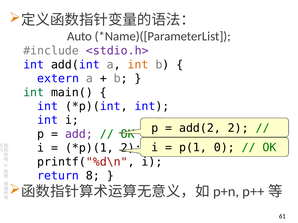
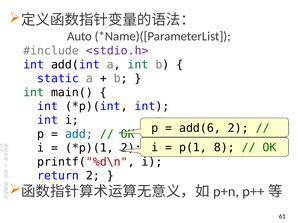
int colour: orange -> green (138, 65)
extern: extern -> static (58, 79)
add(2: add(2 -> add(6 (200, 128)
add colour: purple -> blue (79, 134)
0: 0 -> 8 (224, 148)
return 8: 8 -> 2 (93, 176)
